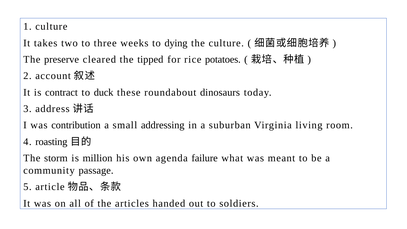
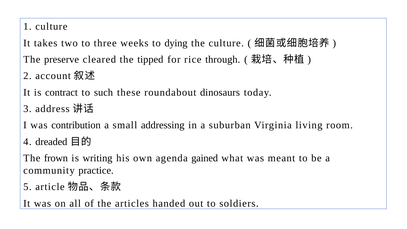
potatoes: potatoes -> through (223, 59)
duck: duck -> such (104, 92)
roasting: roasting -> dreaded (51, 142)
storm: storm -> frown (56, 158)
million: million -> writing (98, 158)
failure: failure -> gained (205, 158)
passage: passage -> practice (96, 170)
